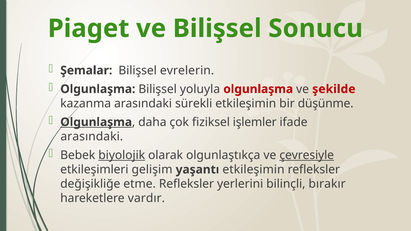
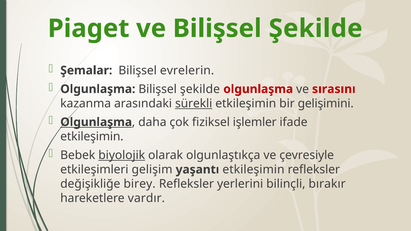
ve Bilişsel Sonucu: Sonucu -> Şekilde (316, 28)
Olgunlaşma Bilişsel yoluyla: yoluyla -> şekilde (200, 89)
şekilde: şekilde -> sırasını (334, 89)
sürekli underline: none -> present (194, 104)
düşünme: düşünme -> gelişimini (326, 104)
arasındaki: arasındaki -> etkileşimin (92, 137)
çevresiyle underline: present -> none (307, 155)
etme: etme -> birey (140, 184)
